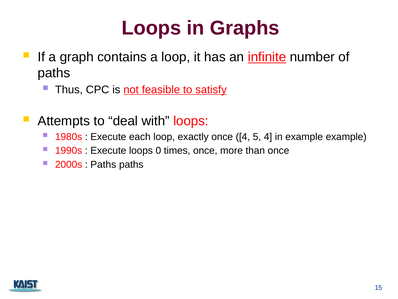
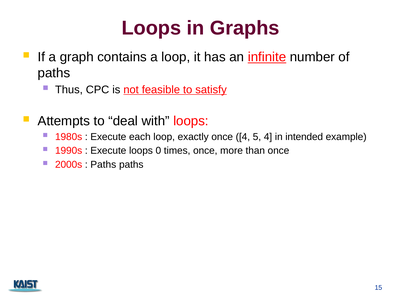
in example: example -> intended (304, 136)
